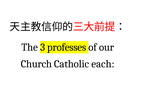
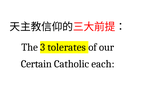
professes: professes -> tolerates (67, 47)
Church: Church -> Certain (36, 64)
